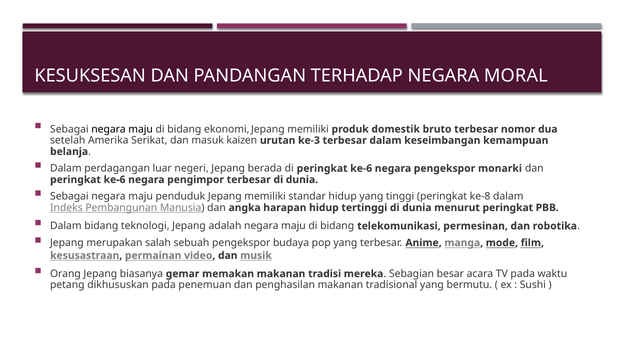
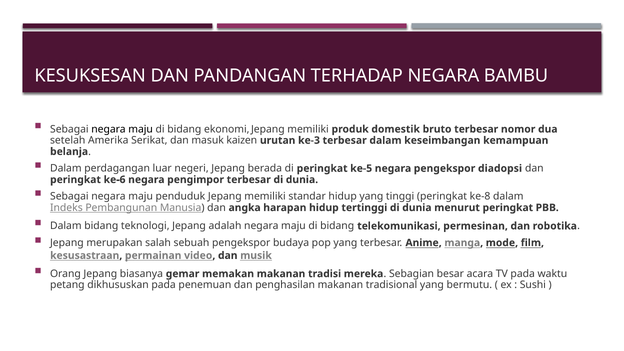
MORAL: MORAL -> BAMBU (516, 76)
di peringkat ke-6: ke-6 -> ke-5 (361, 168)
monarki: monarki -> diadopsi (500, 168)
